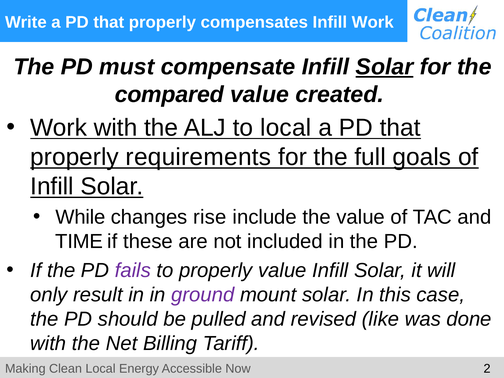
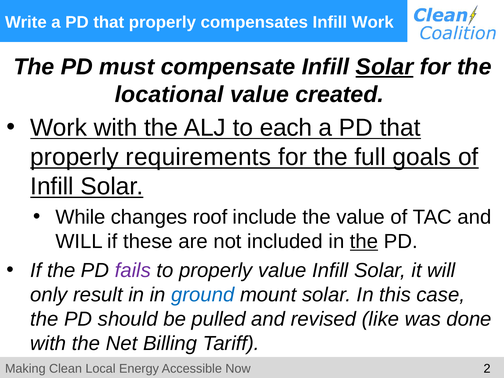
compared: compared -> locational (169, 95)
to local: local -> each (286, 128)
rise: rise -> roof (210, 217)
TIME: TIME -> WILL (79, 241)
the underline: none -> present (364, 241)
ground colour: purple -> blue (203, 295)
